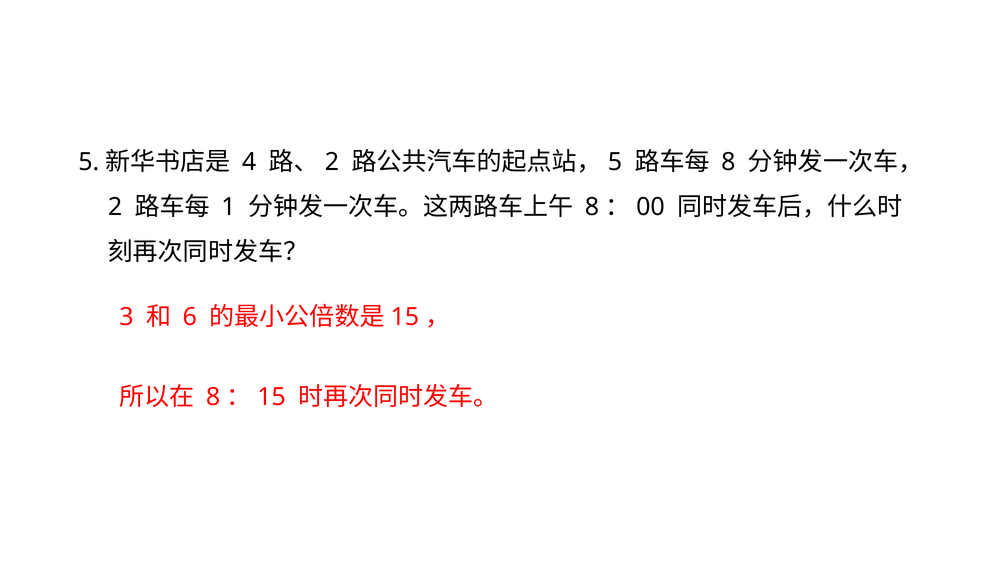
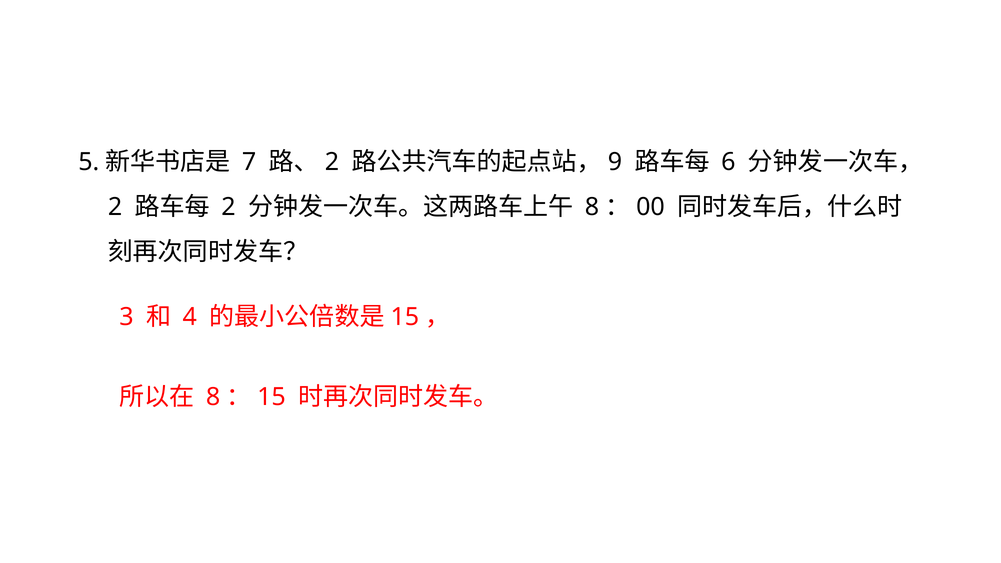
4: 4 -> 7 (249, 162)
5: 5 -> 9 (615, 162)
8: 8 -> 6 (728, 162)
1: 1 -> 2 (228, 207)
6: 6 -> 4 (190, 317)
